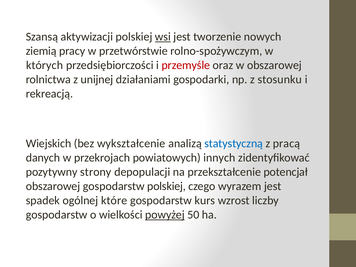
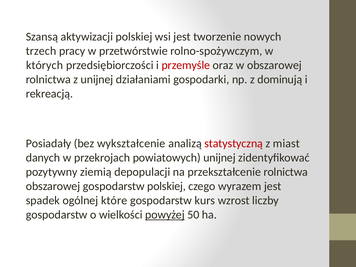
wsi underline: present -> none (163, 37)
ziemią: ziemią -> trzech (41, 51)
stosunku: stosunku -> dominują (280, 79)
Wiejskich: Wiejskich -> Posiadały (49, 143)
statystyczną colour: blue -> red (234, 143)
pracą: pracą -> miast (286, 143)
powiatowych innych: innych -> unijnej (219, 158)
strony: strony -> ziemią (96, 172)
przekształcenie potencjał: potencjał -> rolnictwa (286, 172)
